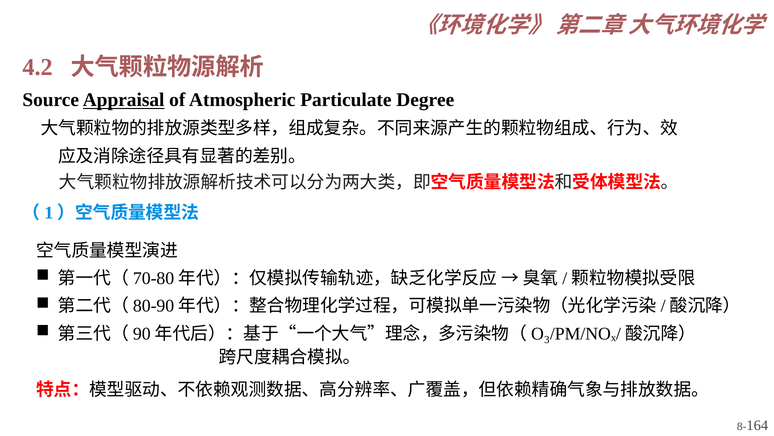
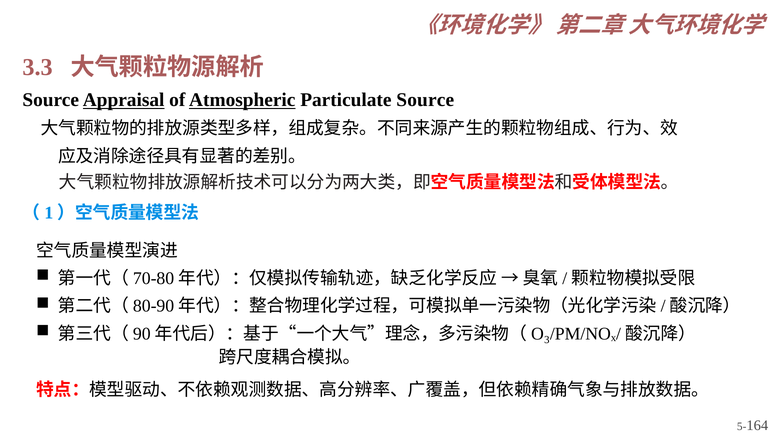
4.2: 4.2 -> 3.3 (38, 67)
Atmospheric underline: none -> present (242, 100)
Particulate Degree: Degree -> Source (425, 100)
8-: 8- -> 5- (742, 426)
